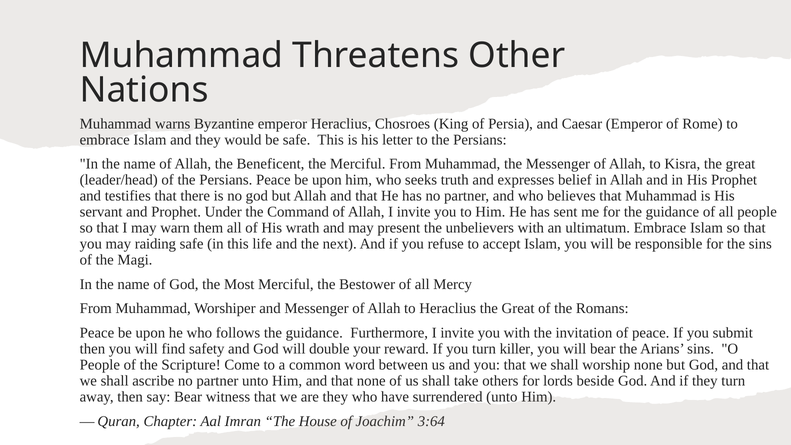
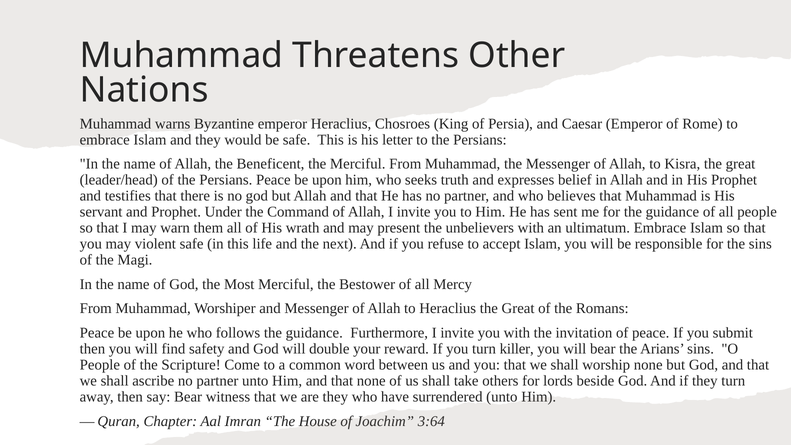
raiding: raiding -> violent (155, 244)
